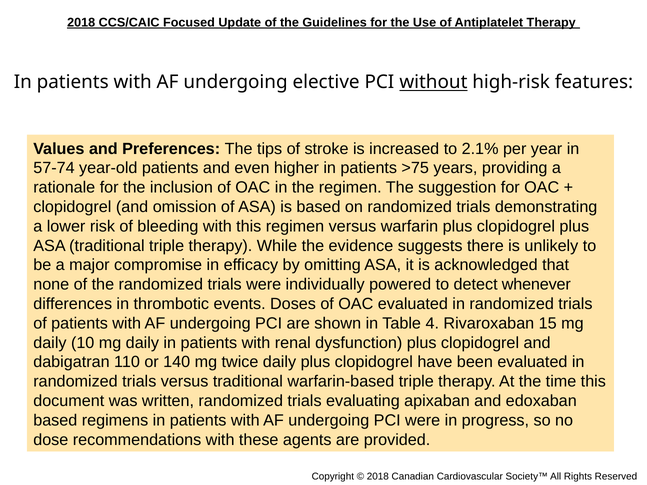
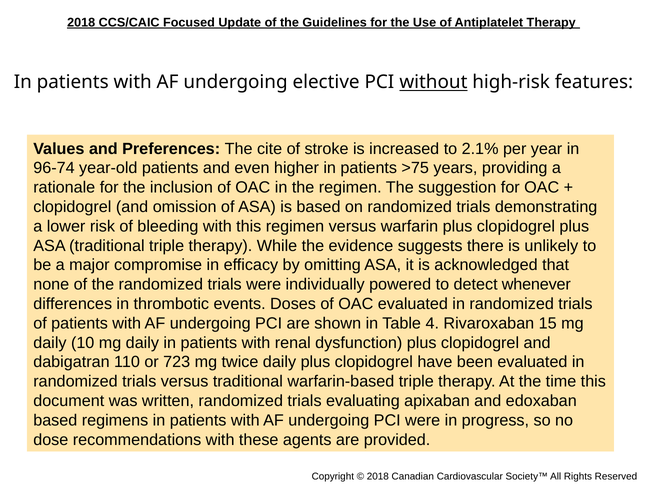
tips: tips -> cite (270, 149)
57-74: 57-74 -> 96-74 (54, 168)
140: 140 -> 723 (177, 362)
